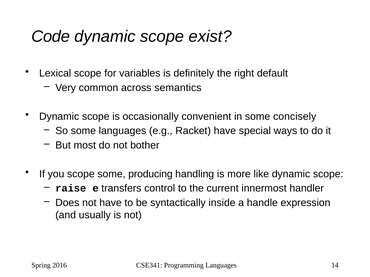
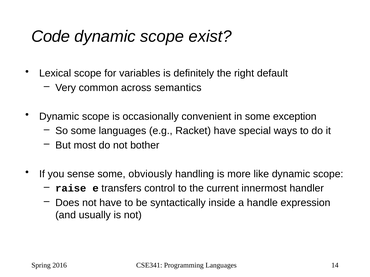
concisely: concisely -> exception (295, 117)
you scope: scope -> sense (81, 174)
producing: producing -> obviously (150, 174)
